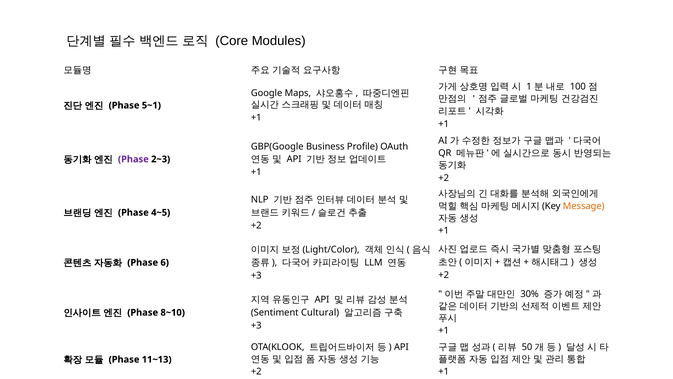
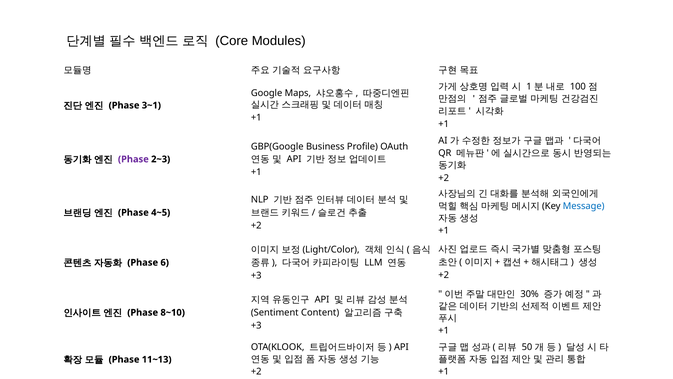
5~1: 5~1 -> 3~1 (151, 105)
Message colour: orange -> blue (584, 206)
Cultural: Cultural -> Content (320, 312)
